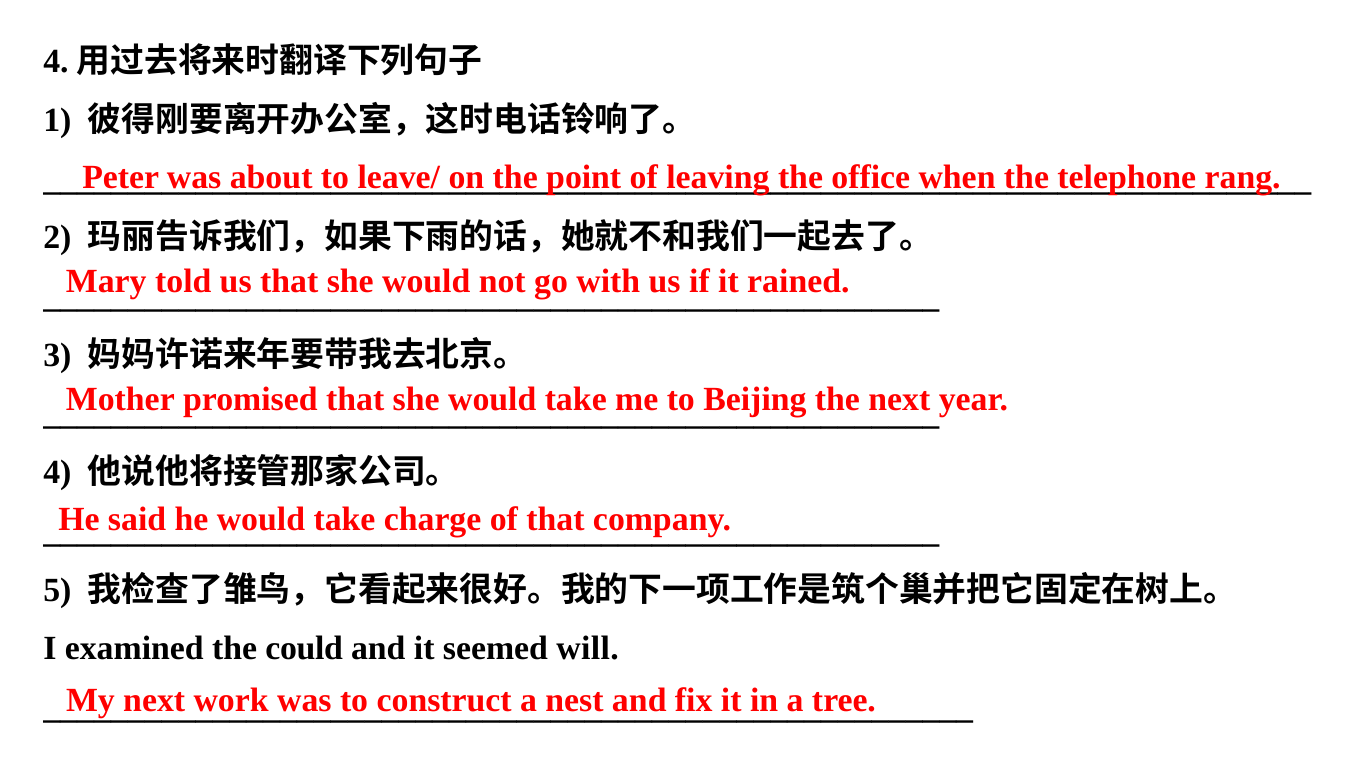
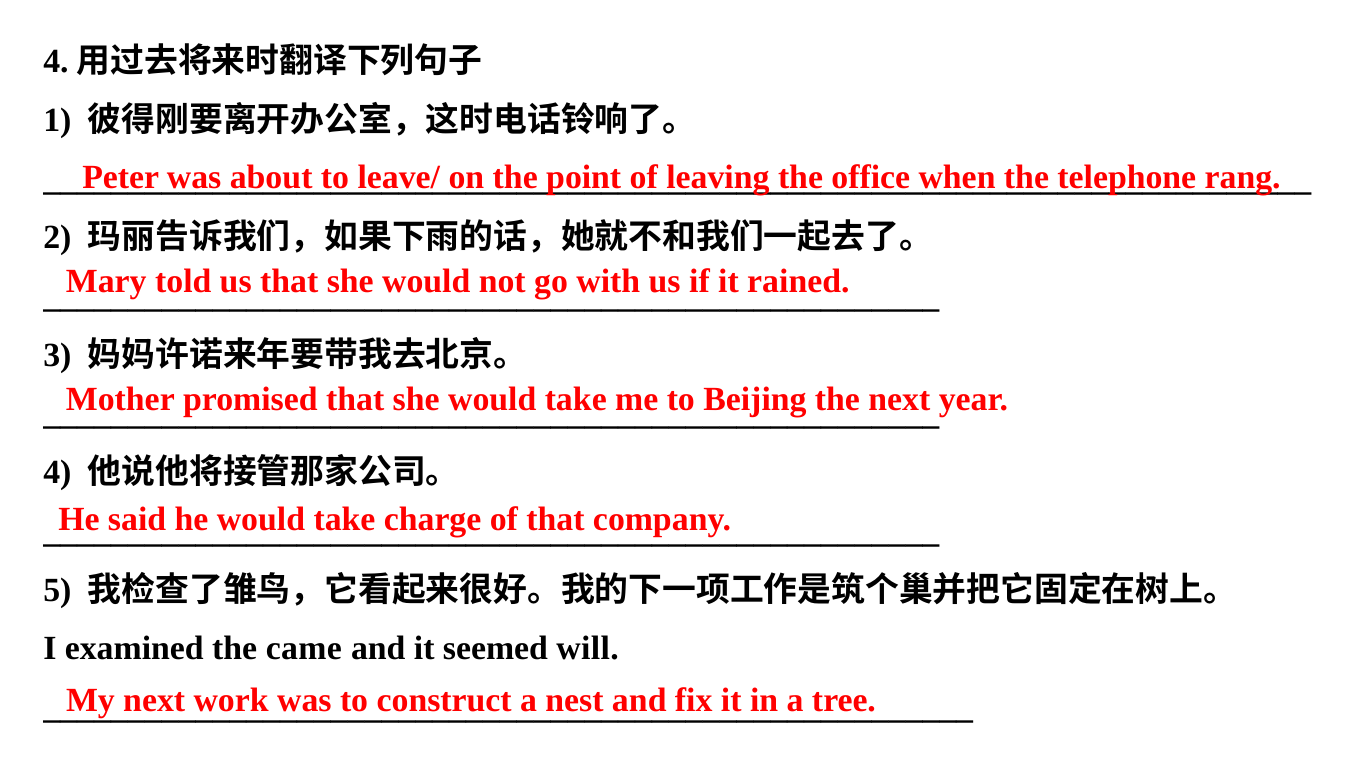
could: could -> came (304, 648)
